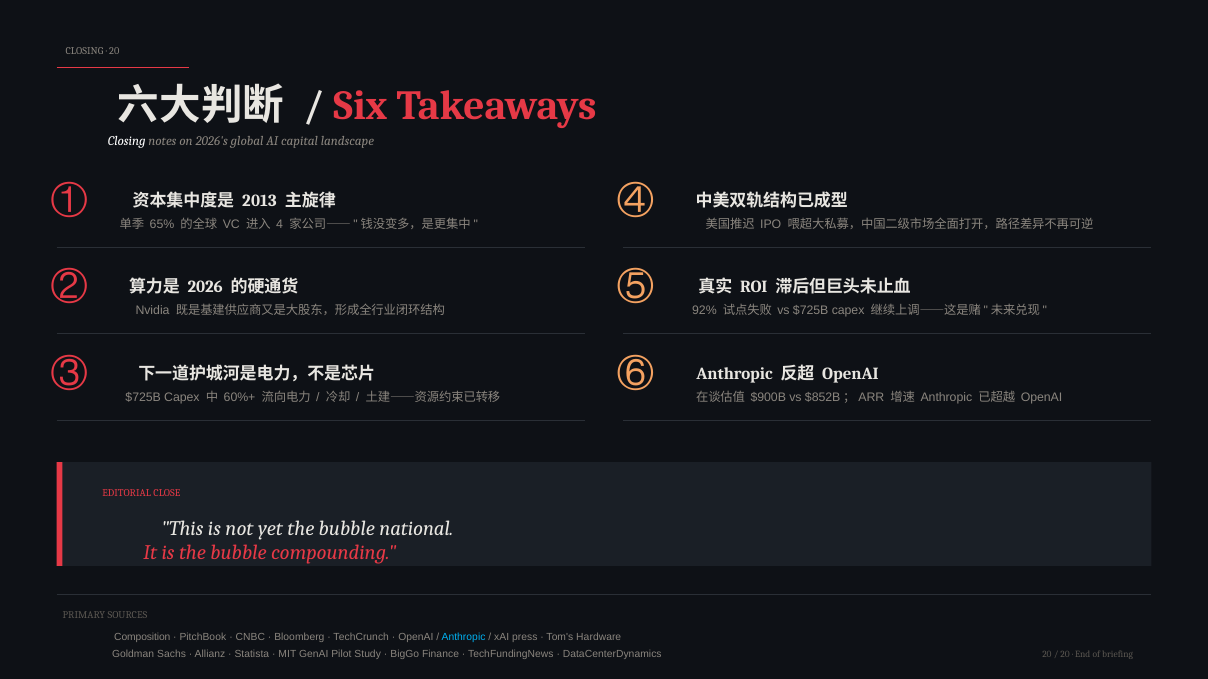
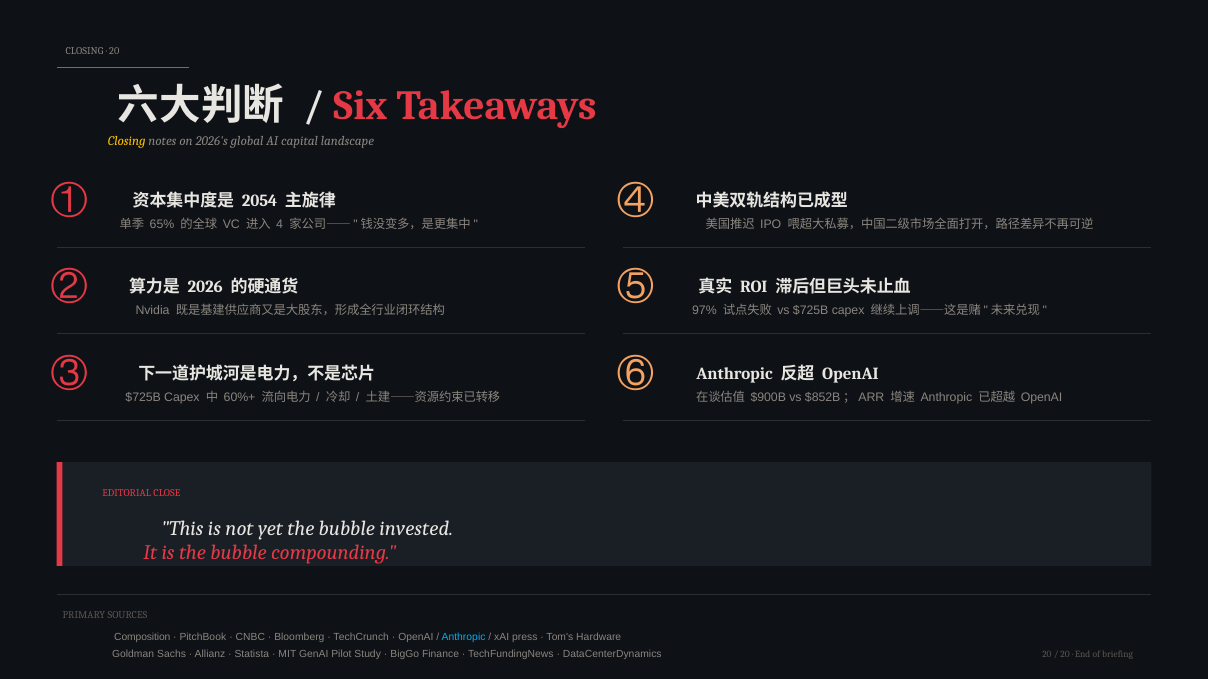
Closing colour: white -> yellow (127, 141)
2013: 2013 -> 2054 (260, 201)
92%: 92% -> 97% (704, 311)
national: national -> invested (416, 529)
